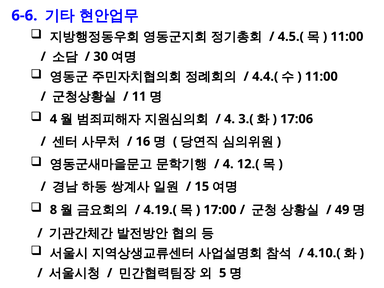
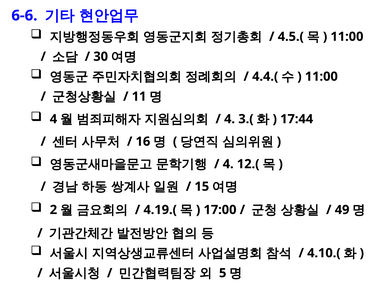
17:06: 17:06 -> 17:44 (297, 119)
8: 8 -> 2 (53, 210)
